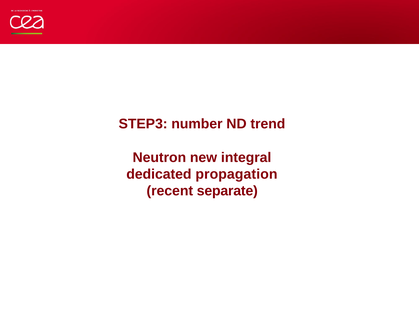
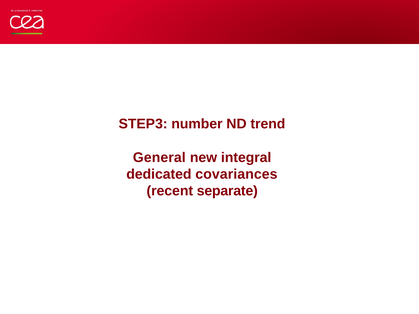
Neutron: Neutron -> General (159, 158)
propagation: propagation -> covariances (236, 174)
